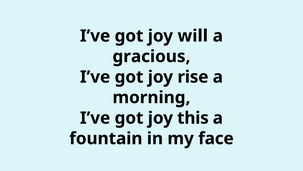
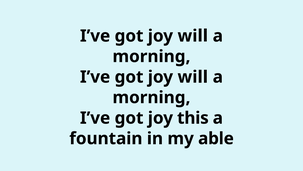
gracious: gracious -> morning (151, 56)
rise: rise -> will (193, 77)
face: face -> able (216, 138)
